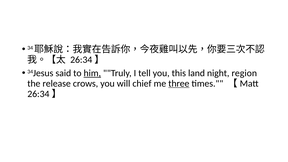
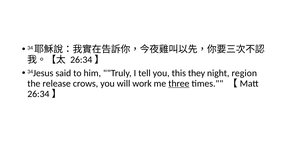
him underline: present -> none (92, 73)
land: land -> they (197, 73)
chief: chief -> work (142, 83)
